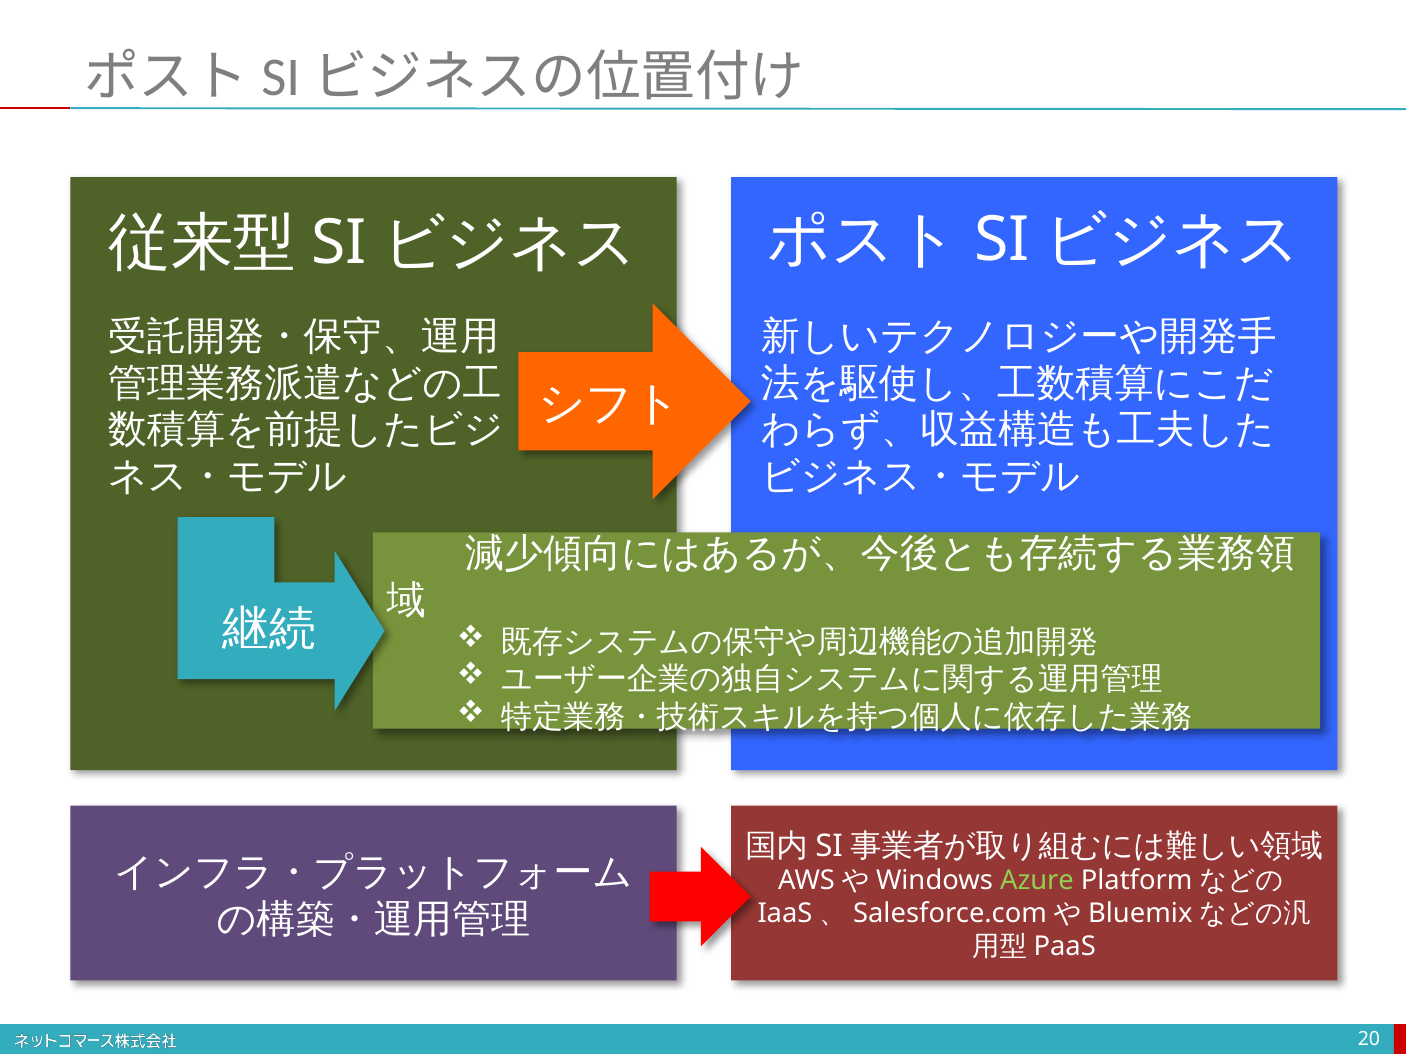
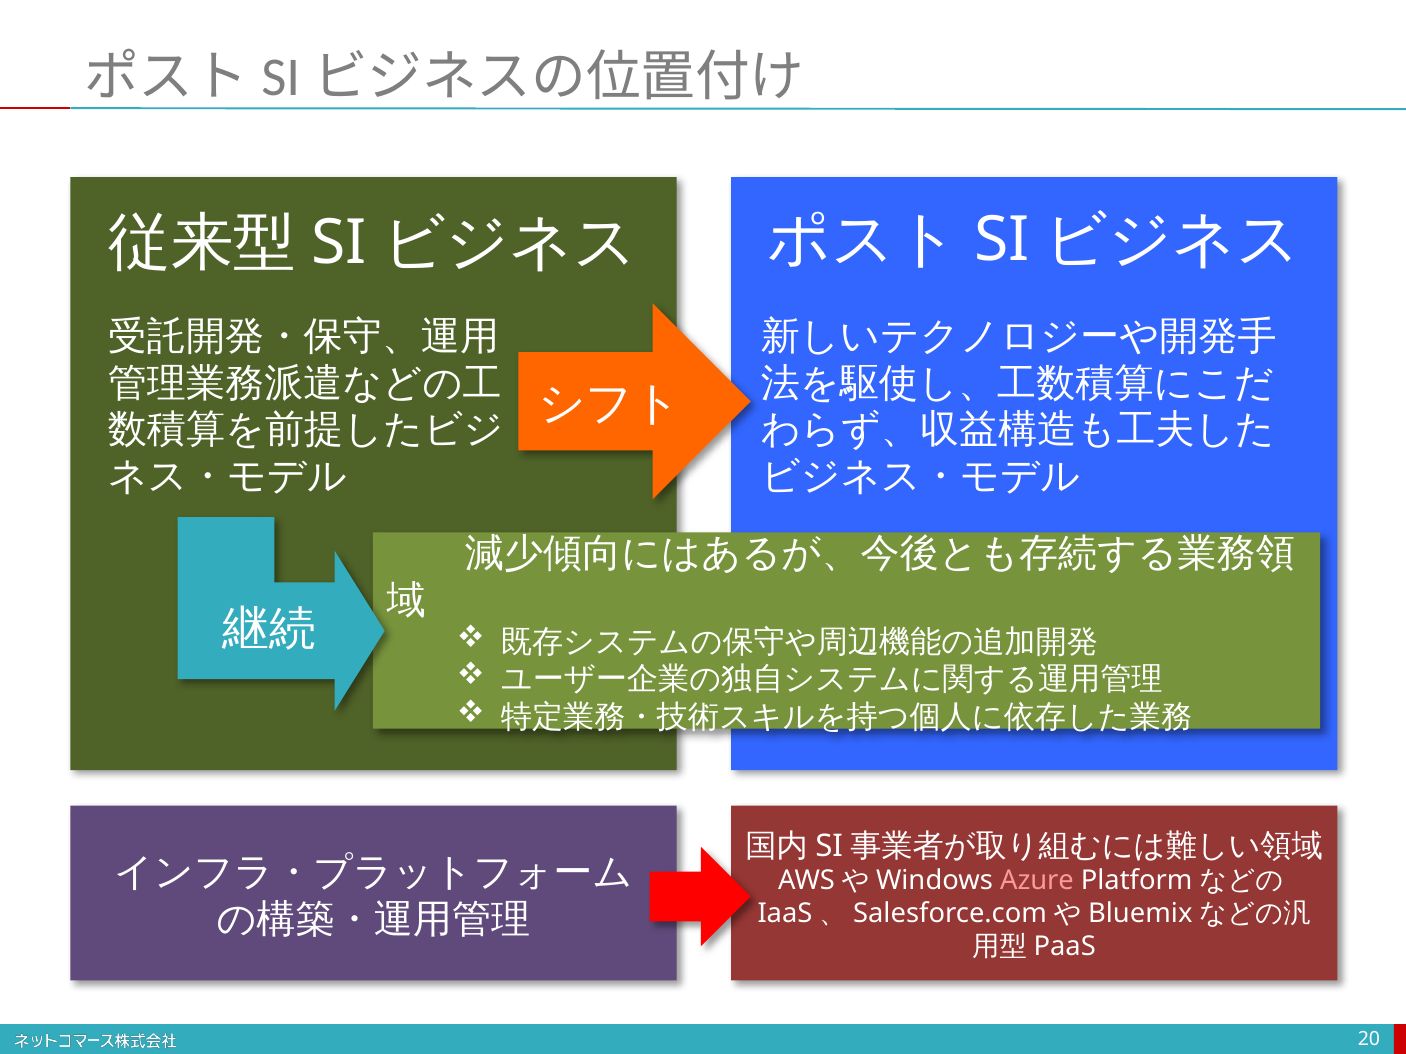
Azure colour: light green -> pink (1037, 881)
